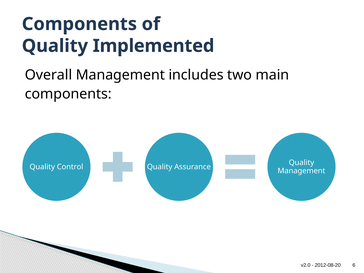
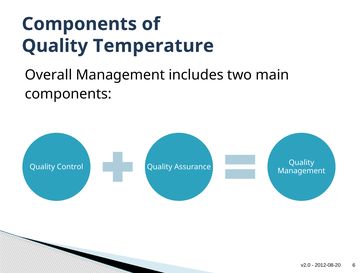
Implemented: Implemented -> Temperature (153, 46)
